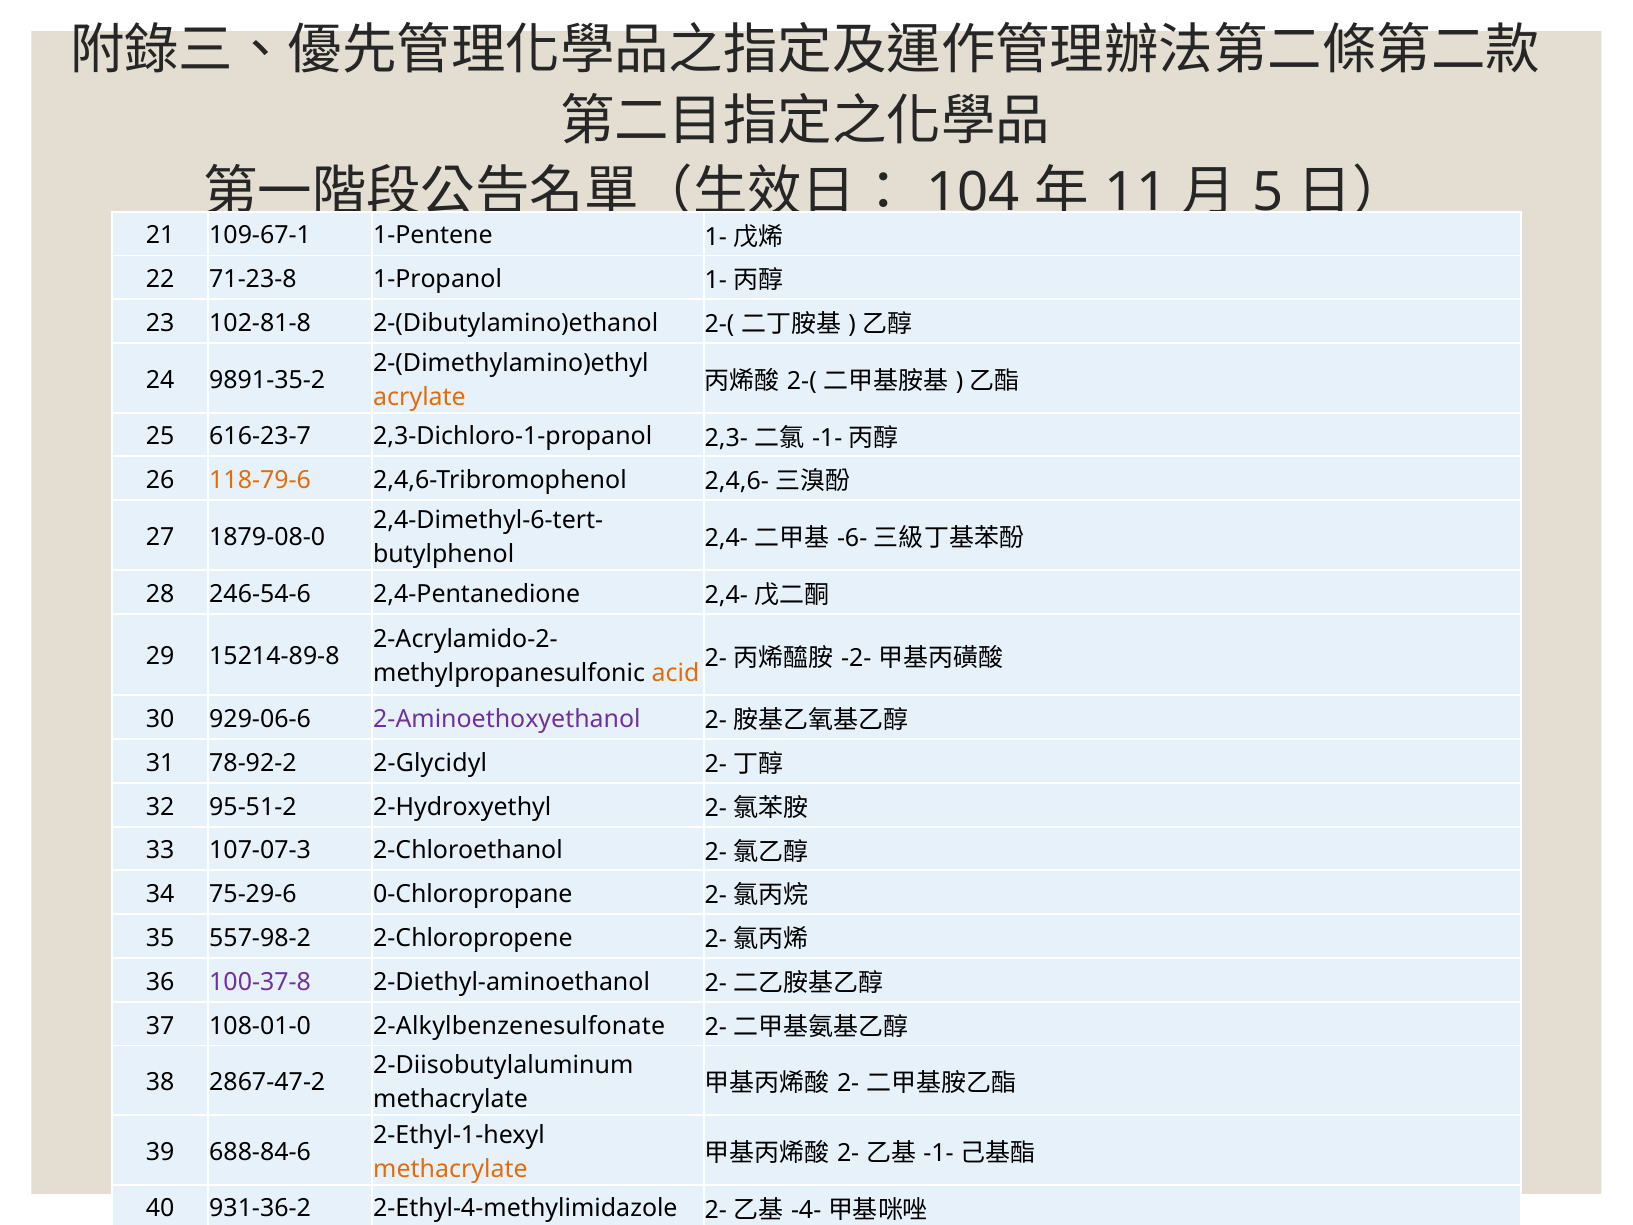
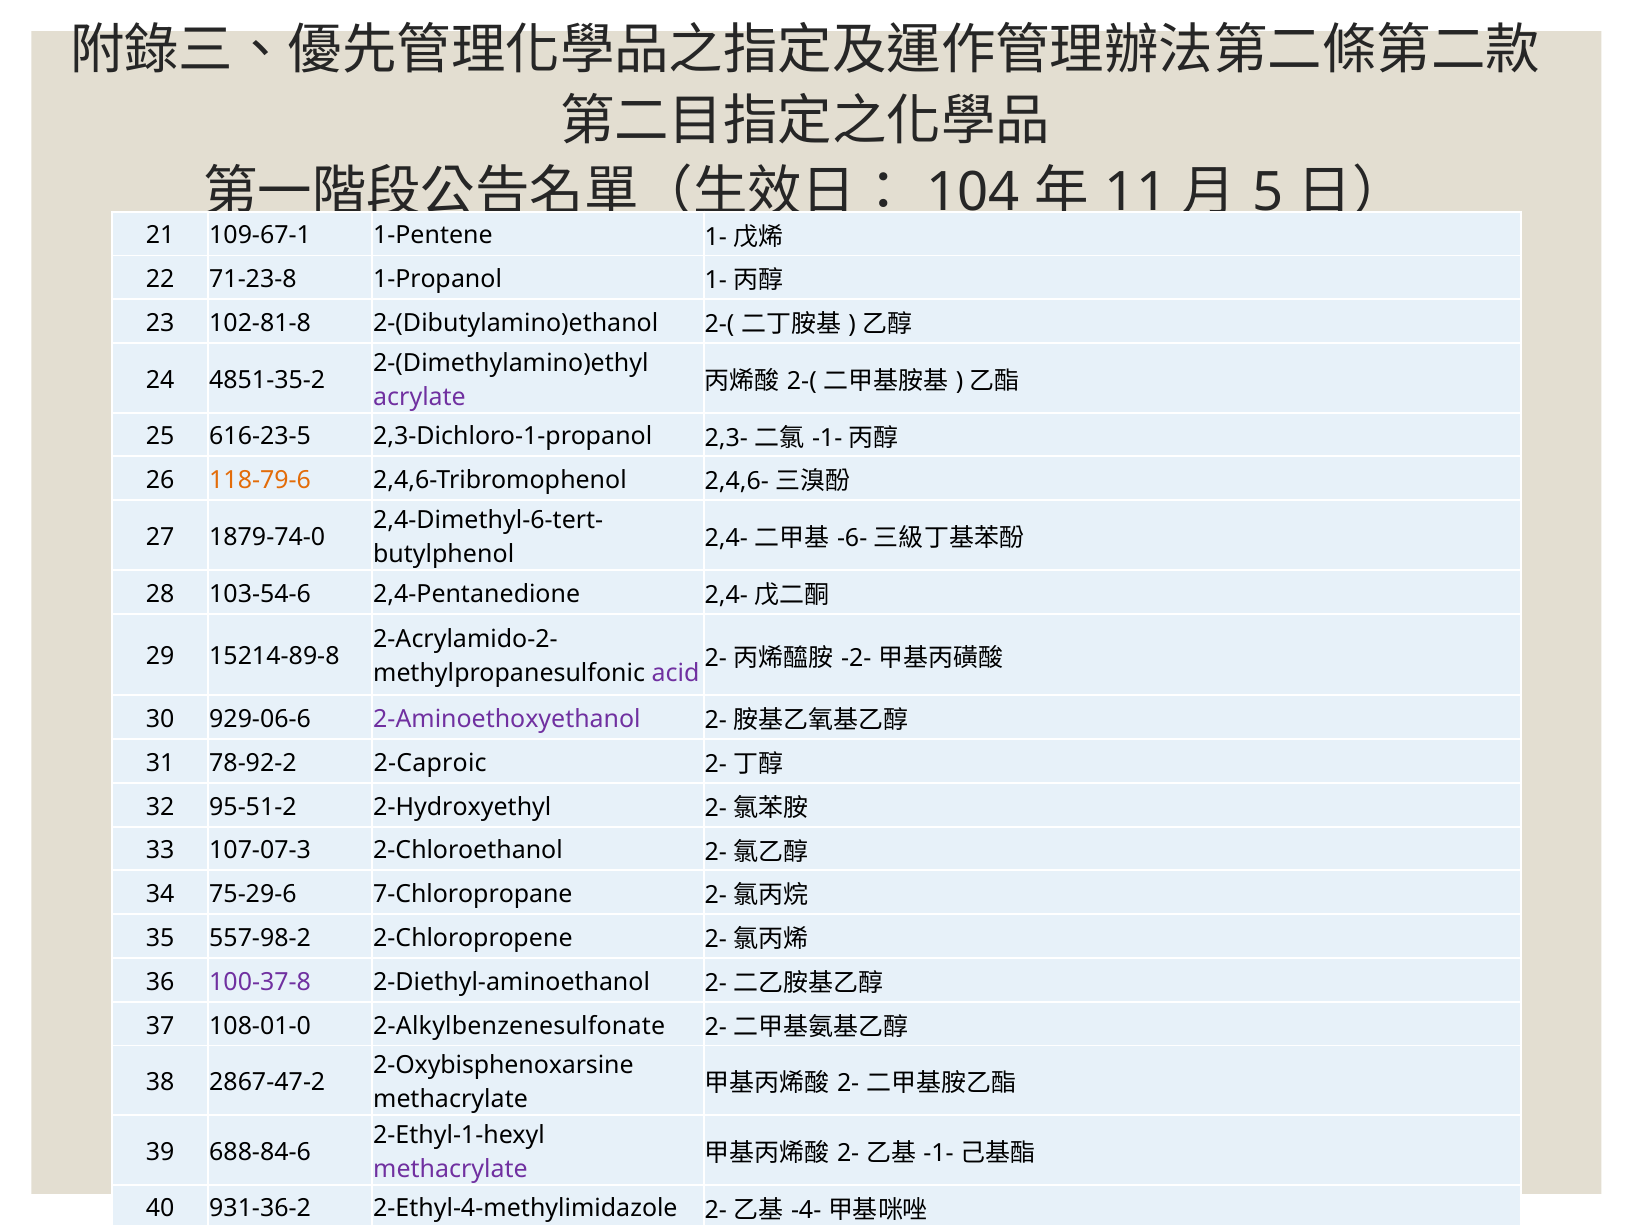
9891-35-2: 9891-35-2 -> 4851-35-2 (267, 380)
acrylate colour: orange -> purple (420, 397)
616-23-7: 616-23-7 -> 616-23-5 (260, 437)
1879-08-0: 1879-08-0 -> 1879-74-0 (267, 537)
246-54-6: 246-54-6 -> 103-54-6 (260, 594)
acid colour: orange -> purple (676, 673)
2-Glycidyl: 2-Glycidyl -> 2-Caproic (430, 763)
0-Chloropropane: 0-Chloropropane -> 7-Chloropropane (473, 894)
2-Diisobutylaluminum: 2-Diisobutylaluminum -> 2-Oxybisphenoxarsine (503, 1065)
methacrylate colour: orange -> purple (451, 1169)
